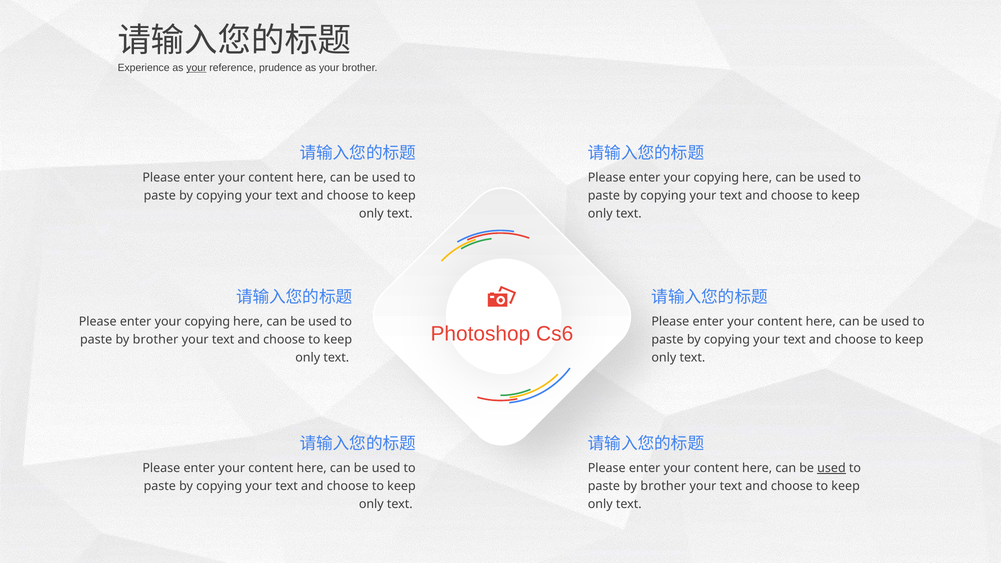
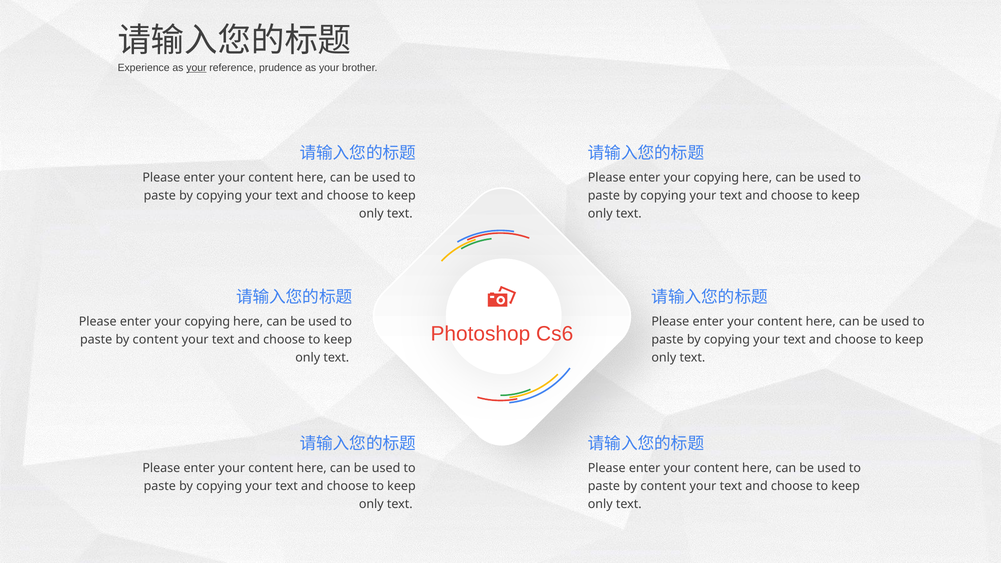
brother: brother -> content (156, 339)
used underline: present -> none (831, 468)
brother: brother -> content (663, 486)
